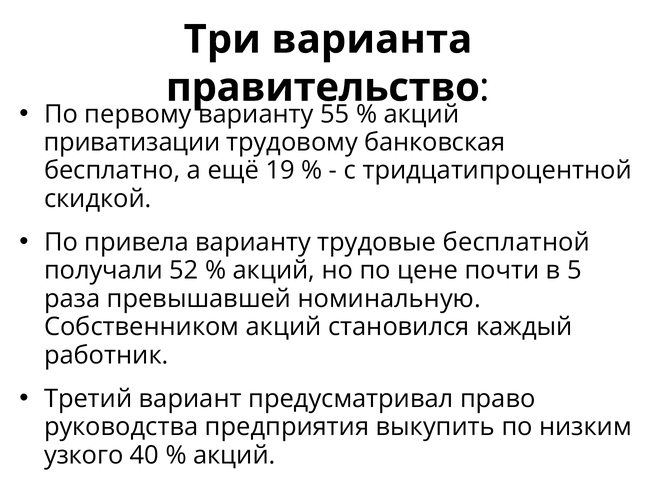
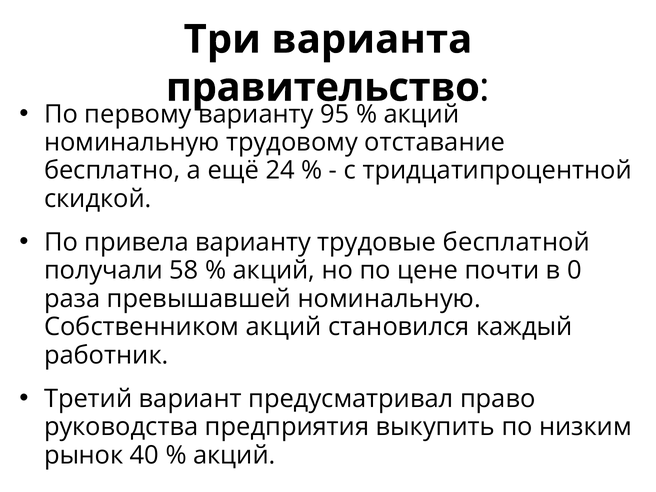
55: 55 -> 95 (335, 114)
приватизации: приватизации -> номинальную (132, 142)
банковская: банковская -> отставание (435, 142)
19: 19 -> 24 (280, 170)
52: 52 -> 58 (184, 271)
5: 5 -> 0 (574, 271)
узкого: узкого -> рынок (84, 455)
